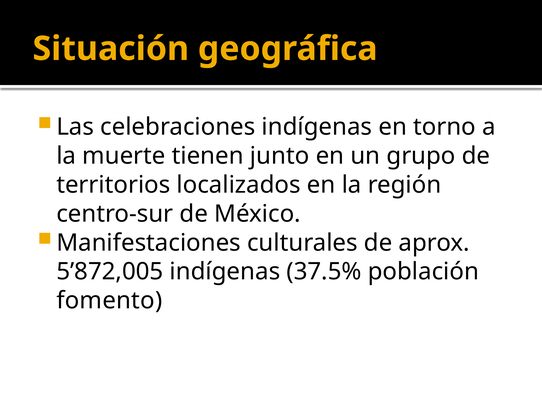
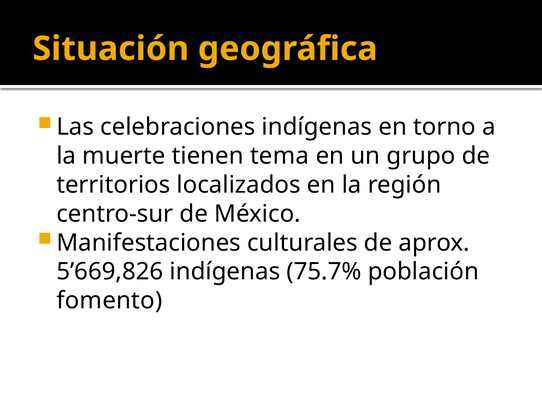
junto: junto -> tema (280, 156)
5’872,005: 5’872,005 -> 5’669,826 (110, 271)
37.5%: 37.5% -> 75.7% (324, 271)
